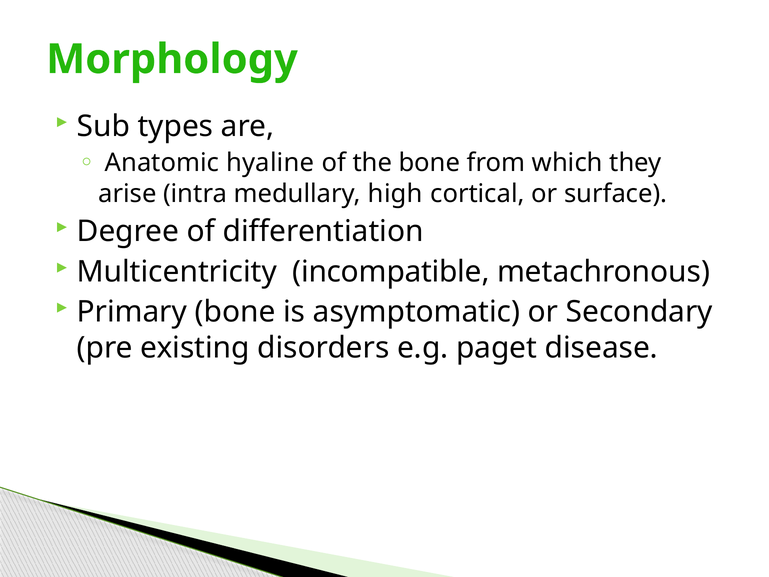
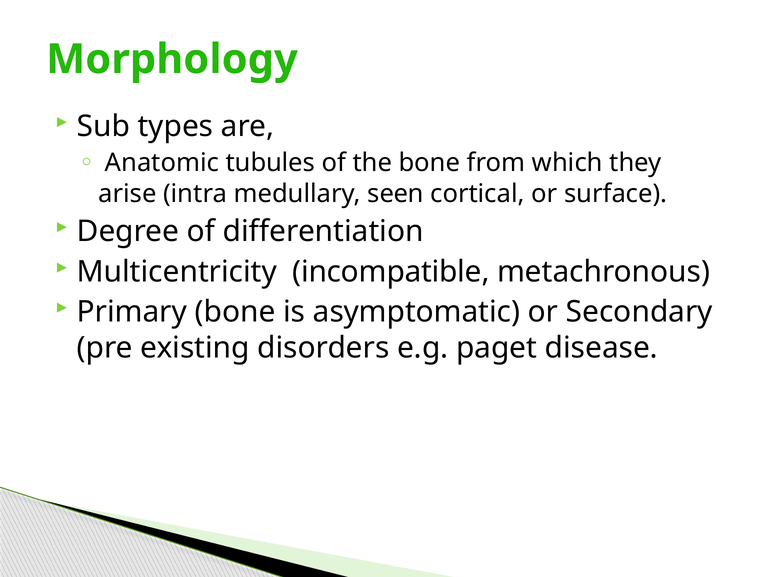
hyaline: hyaline -> tubules (270, 163)
high: high -> seen (396, 194)
